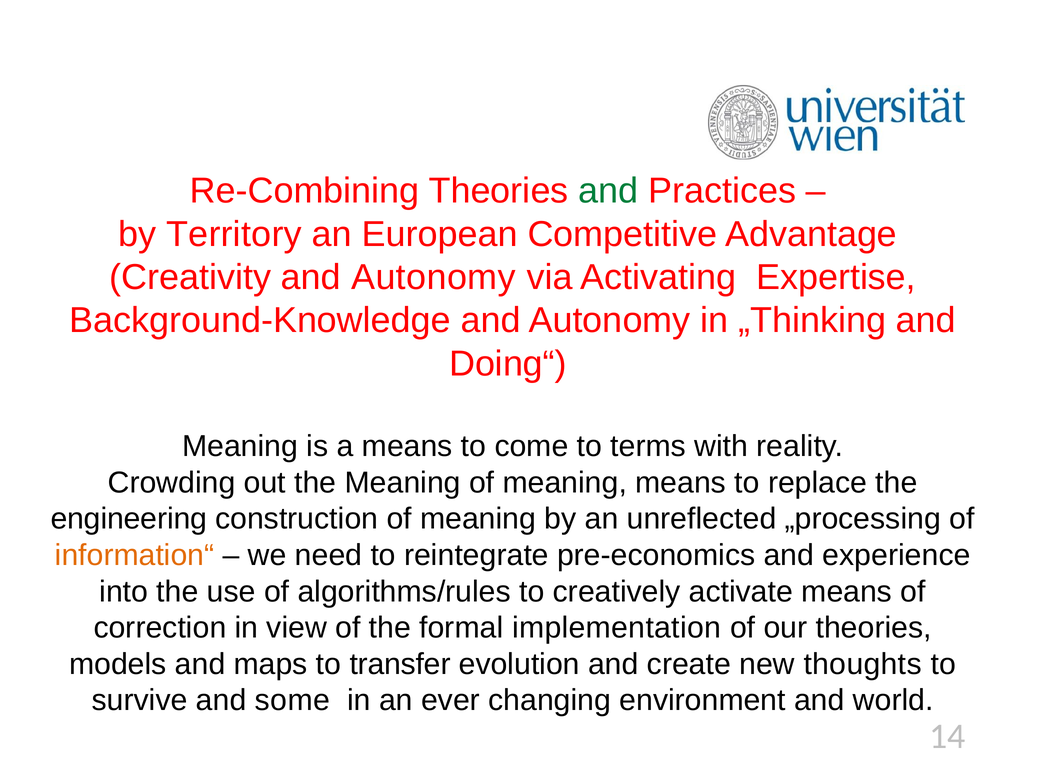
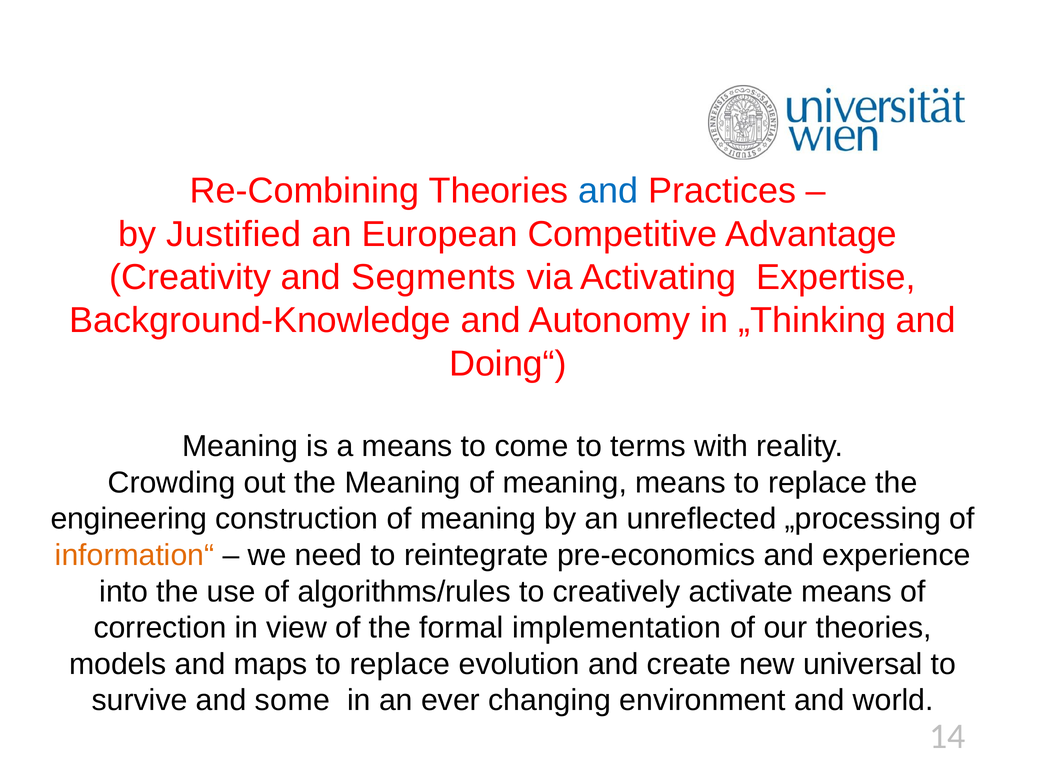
and colour: green -> blue (608, 191)
Territory: Territory -> Justified (234, 234)
Creativity and Autonomy: Autonomy -> Segments (434, 277)
maps to transfer: transfer -> replace (400, 664)
thoughts: thoughts -> universal (863, 664)
